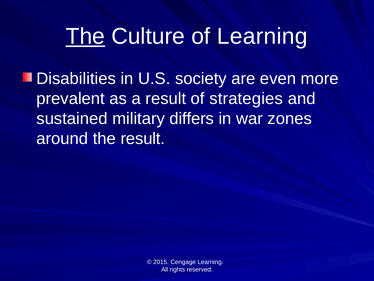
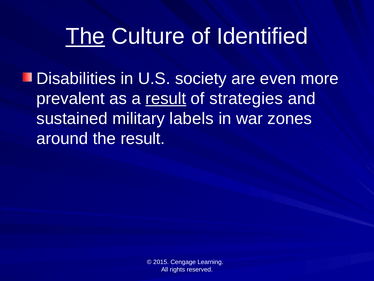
of Learning: Learning -> Identified (262, 36)
result underline: none -> present (166, 98)
differs: differs -> labels (192, 118)
